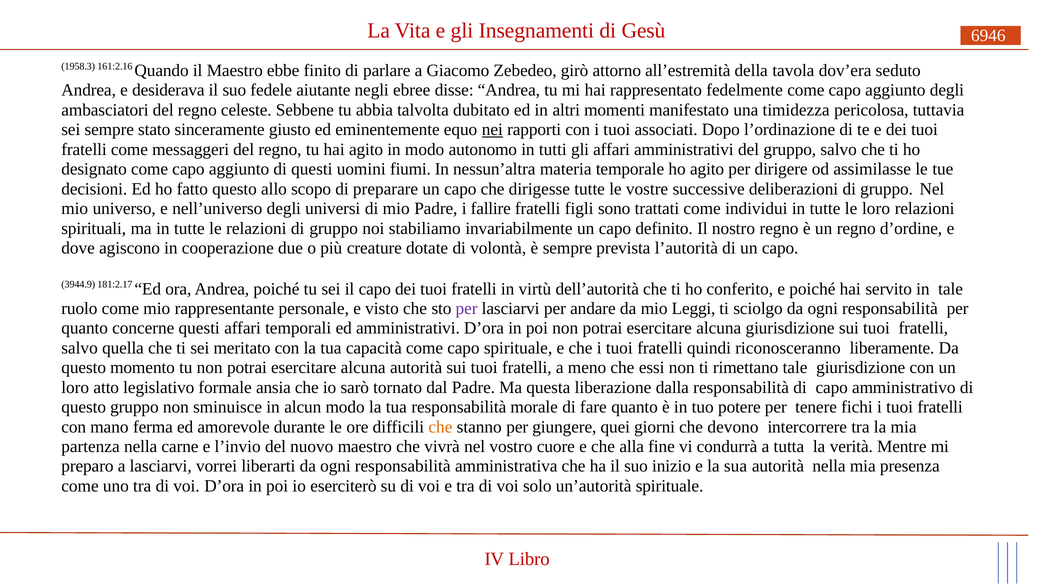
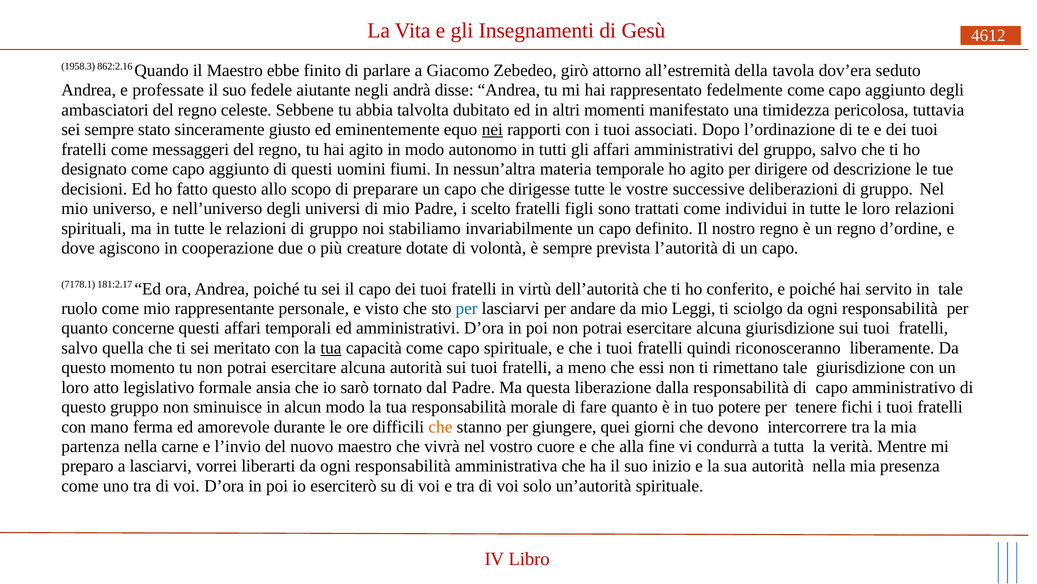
6946: 6946 -> 4612 (988, 36)
161:2.16: 161:2.16 -> 862:2.16 (115, 66)
desiderava: desiderava -> professate (168, 90)
ebree: ebree -> andrà (412, 90)
assimilasse: assimilasse -> descrizione (872, 169)
fallire: fallire -> scelto (491, 209)
3944.9: 3944.9 -> 7178.1 (78, 285)
per colour: purple -> blue (467, 309)
tua underline: none -> present (331, 348)
